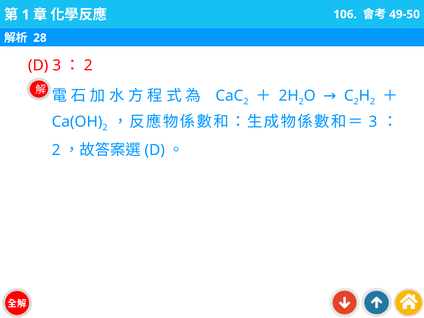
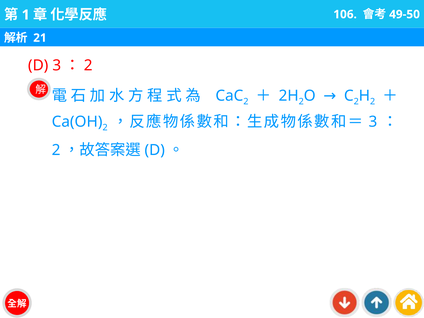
28: 28 -> 21 (40, 38)
